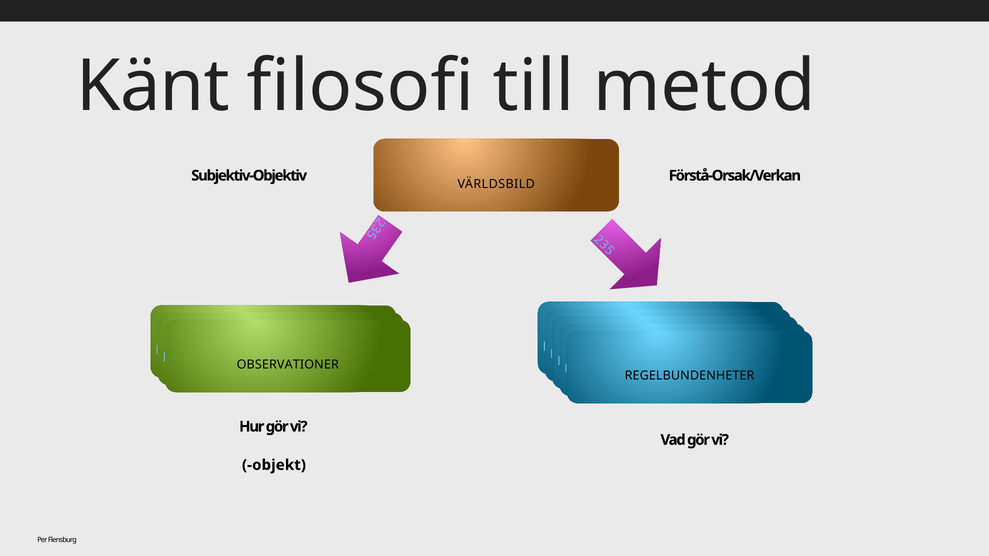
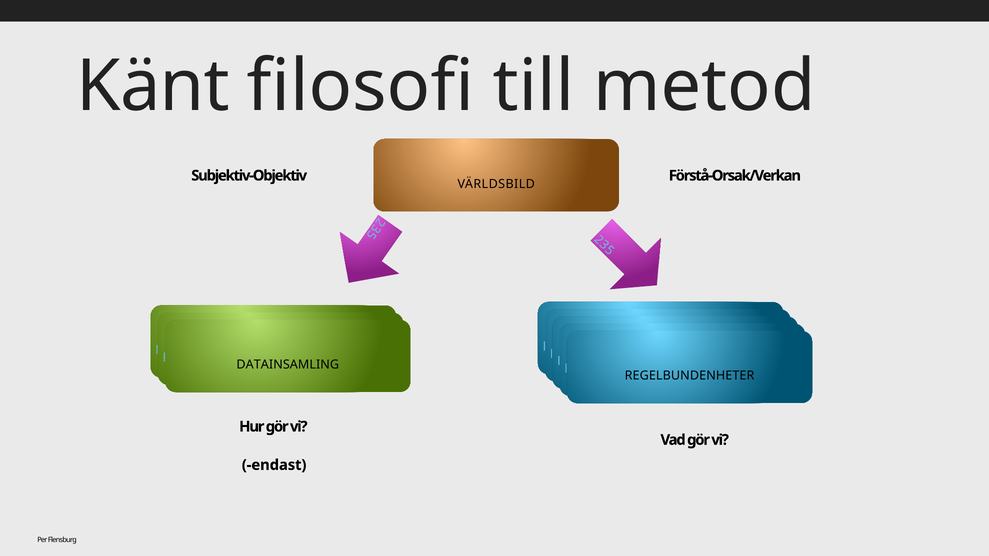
OBSERVATIONER: OBSERVATIONER -> DATAINSAMLING (288, 365)
objekt: objekt -> endast (274, 465)
